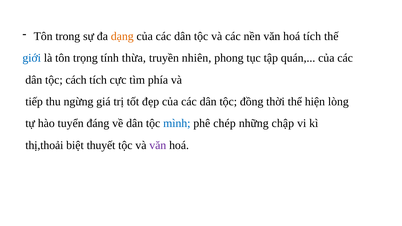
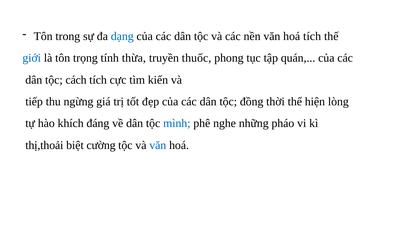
dạng colour: orange -> blue (122, 36)
nhiên: nhiên -> thuốc (197, 58)
phía: phía -> kiến (158, 80)
tuyển: tuyển -> khích (71, 123)
chép: chép -> nghe (225, 123)
chập: chập -> pháo (283, 123)
thuyết: thuyết -> cường (101, 145)
văn colour: purple -> blue (158, 145)
